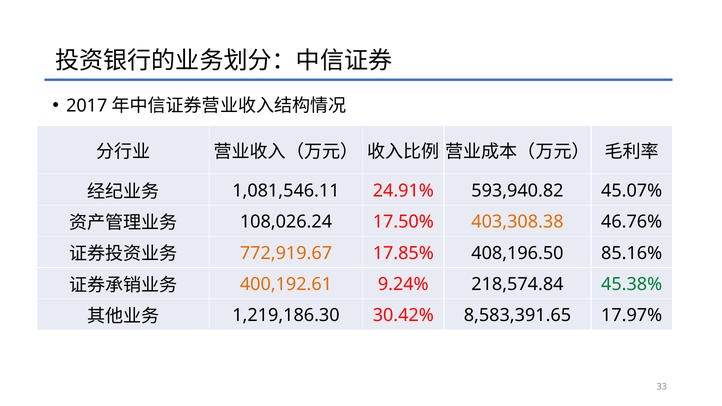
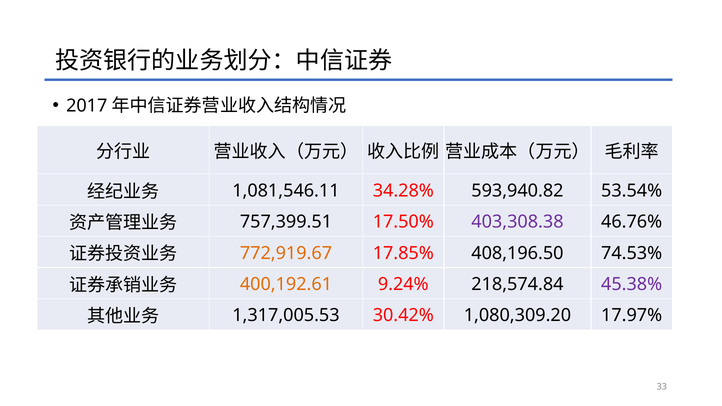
24.91%: 24.91% -> 34.28% (403, 191)
45.07%: 45.07% -> 53.54% (632, 191)
108,026.24: 108,026.24 -> 757,399.51 (286, 222)
403,308.38 colour: orange -> purple (517, 222)
85.16%: 85.16% -> 74.53% (632, 253)
45.38% colour: green -> purple (632, 284)
1,219,186.30: 1,219,186.30 -> 1,317,005.53 (286, 316)
8,583,391.65: 8,583,391.65 -> 1,080,309.20 (517, 316)
